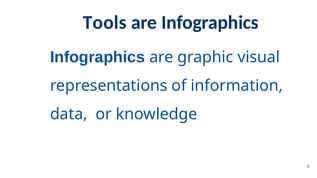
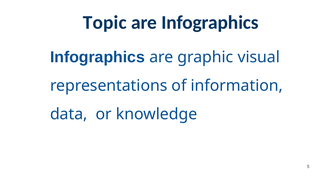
Tools: Tools -> Topic (105, 23)
